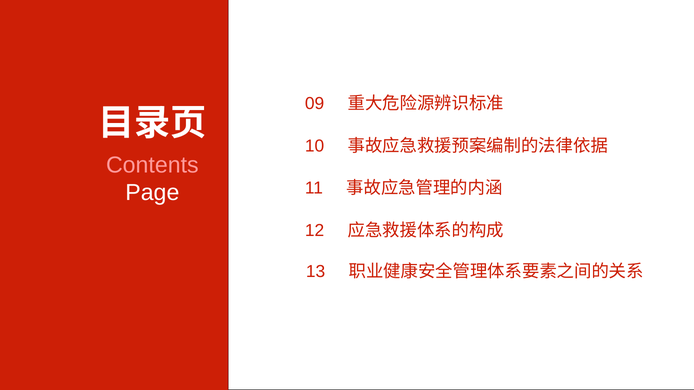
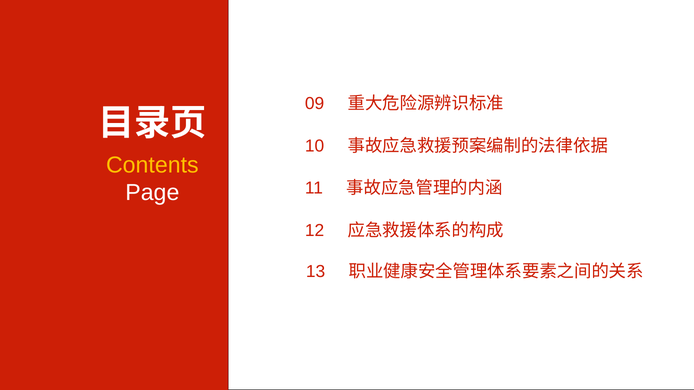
Contents colour: pink -> yellow (152, 165)
